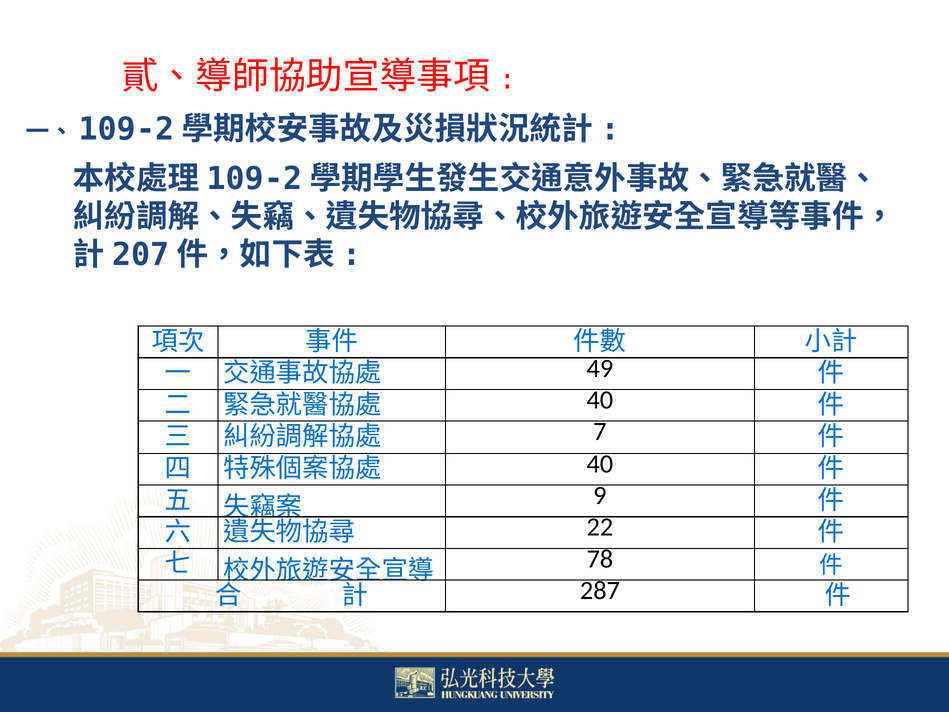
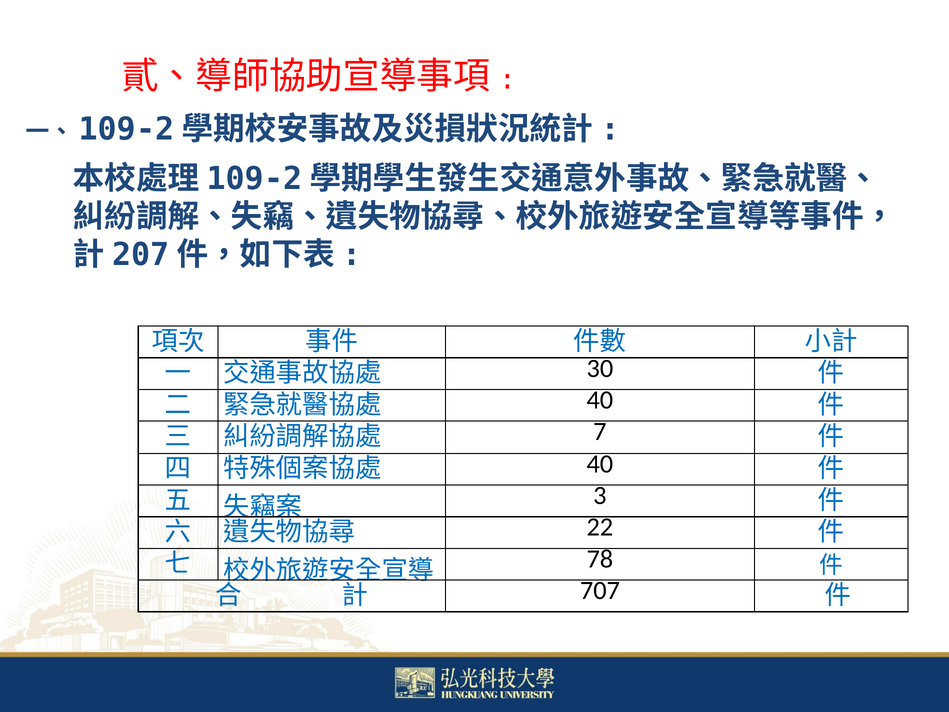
49: 49 -> 30 (600, 368)
9: 9 -> 3 (600, 495)
287: 287 -> 707 (600, 590)
